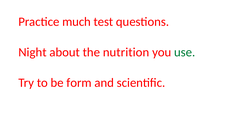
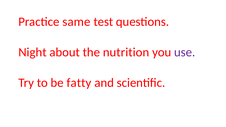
much: much -> same (76, 22)
use colour: green -> purple (185, 52)
form: form -> fatty (79, 83)
